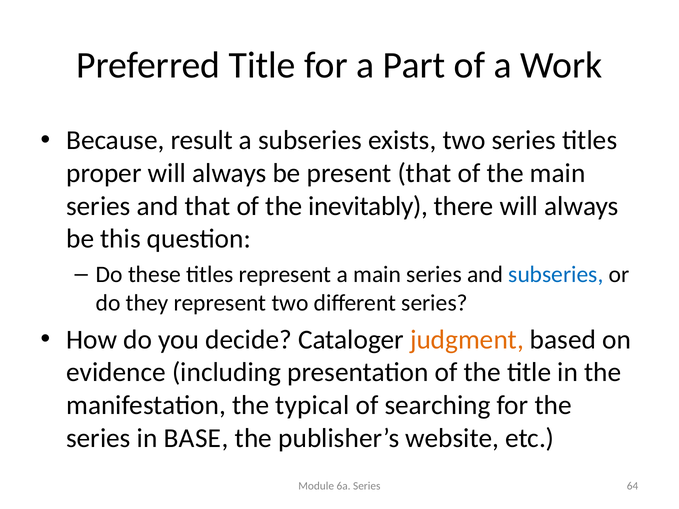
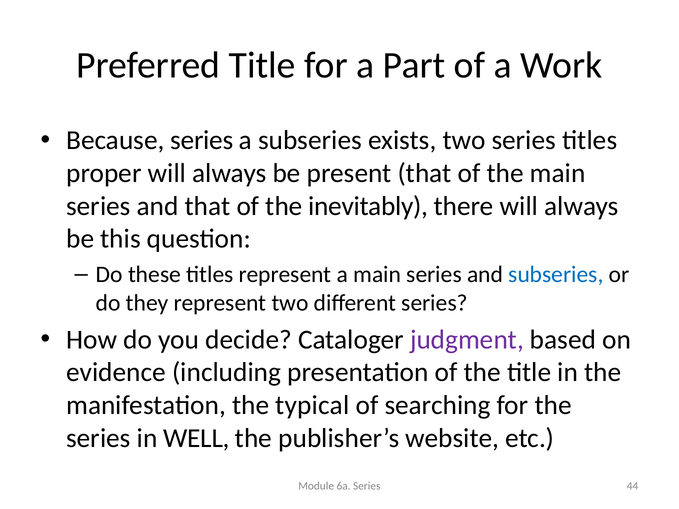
Because result: result -> series (202, 141)
judgment colour: orange -> purple (467, 340)
BASE: BASE -> WELL (196, 438)
64: 64 -> 44 (633, 486)
